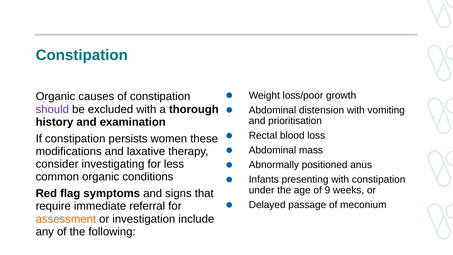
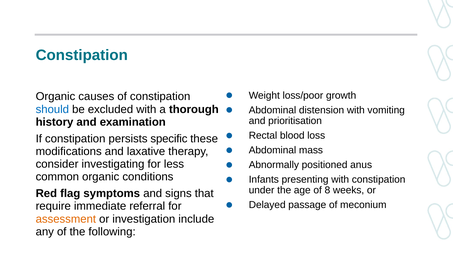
should colour: purple -> blue (52, 109)
women: women -> specific (169, 139)
9: 9 -> 8 (327, 190)
